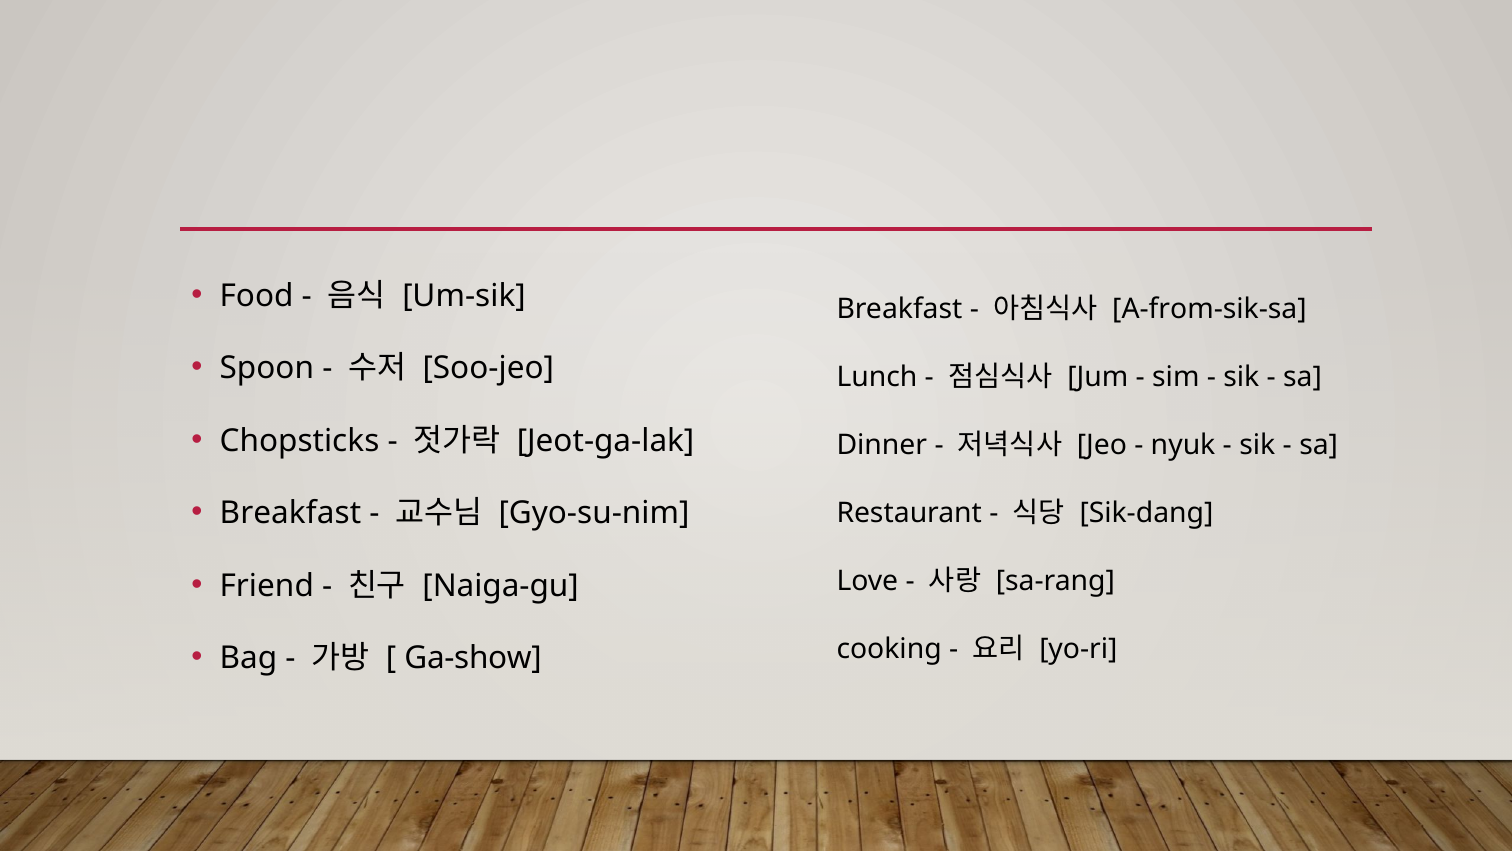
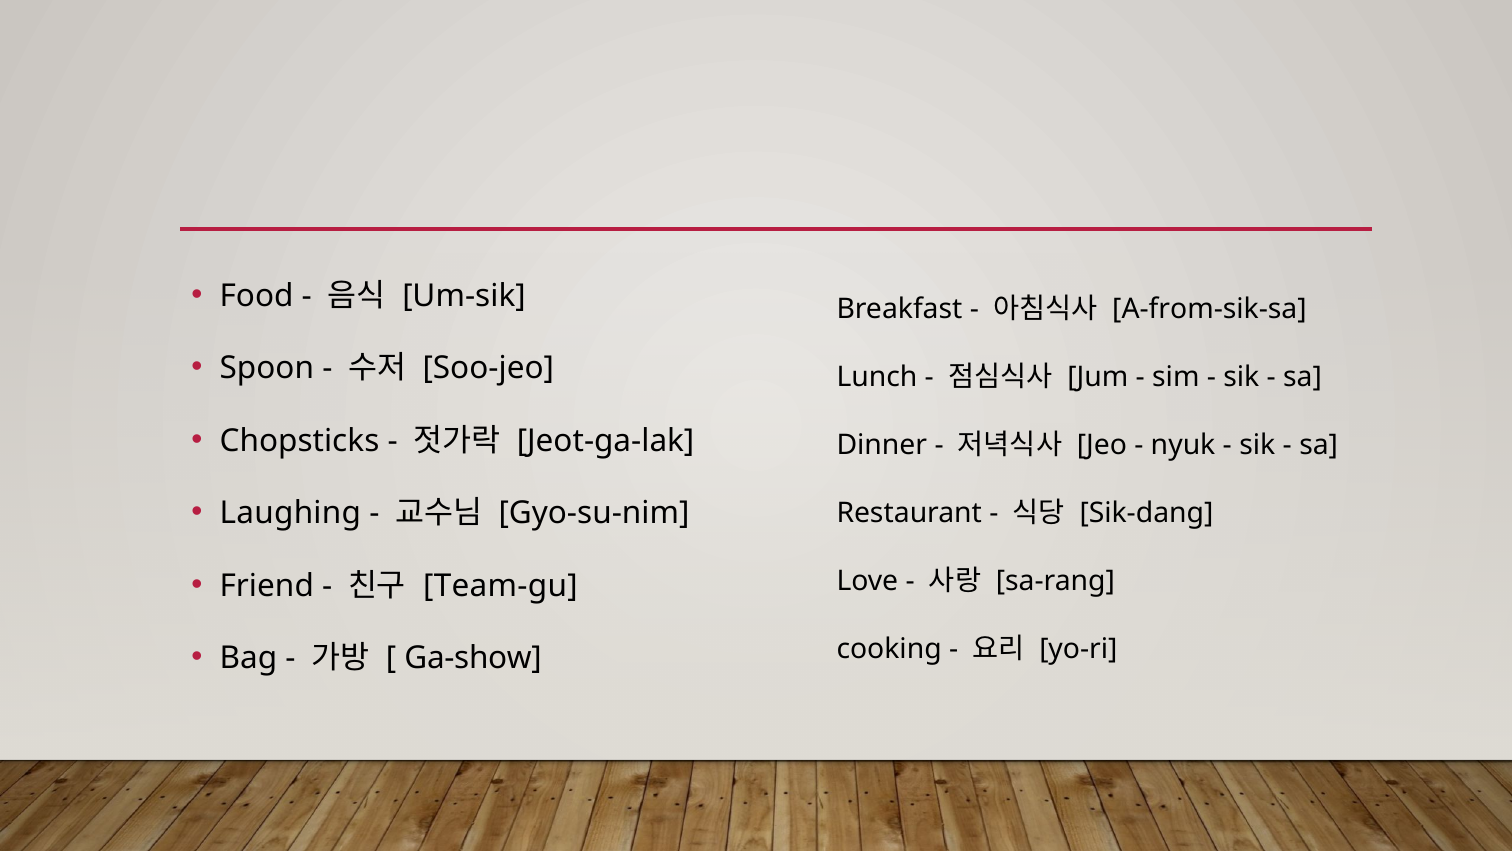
Breakfast: Breakfast -> Laughing (290, 513)
Naiga-gu: Naiga-gu -> Team-gu (500, 585)
